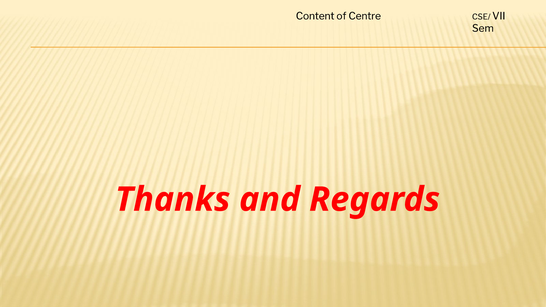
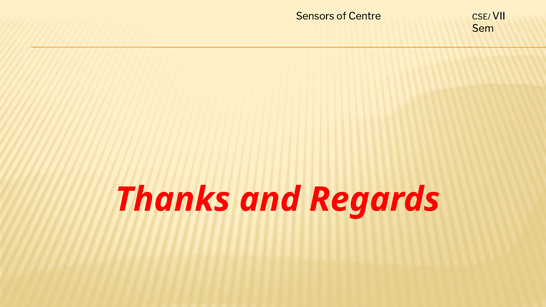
Content: Content -> Sensors (315, 16)
